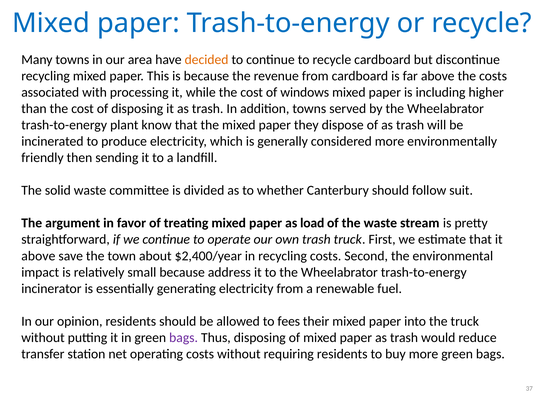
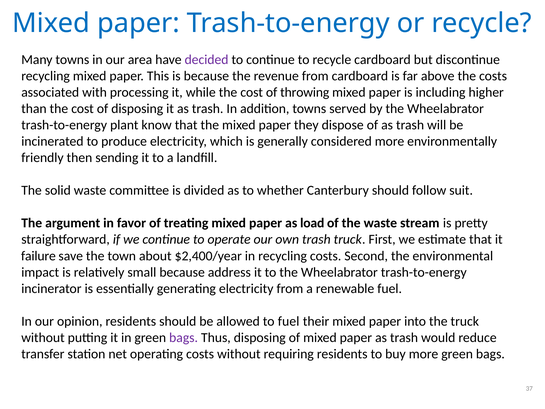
decided colour: orange -> purple (207, 59)
windows: windows -> throwing (305, 92)
above: above -> failure (38, 256)
to fees: fees -> fuel (289, 321)
